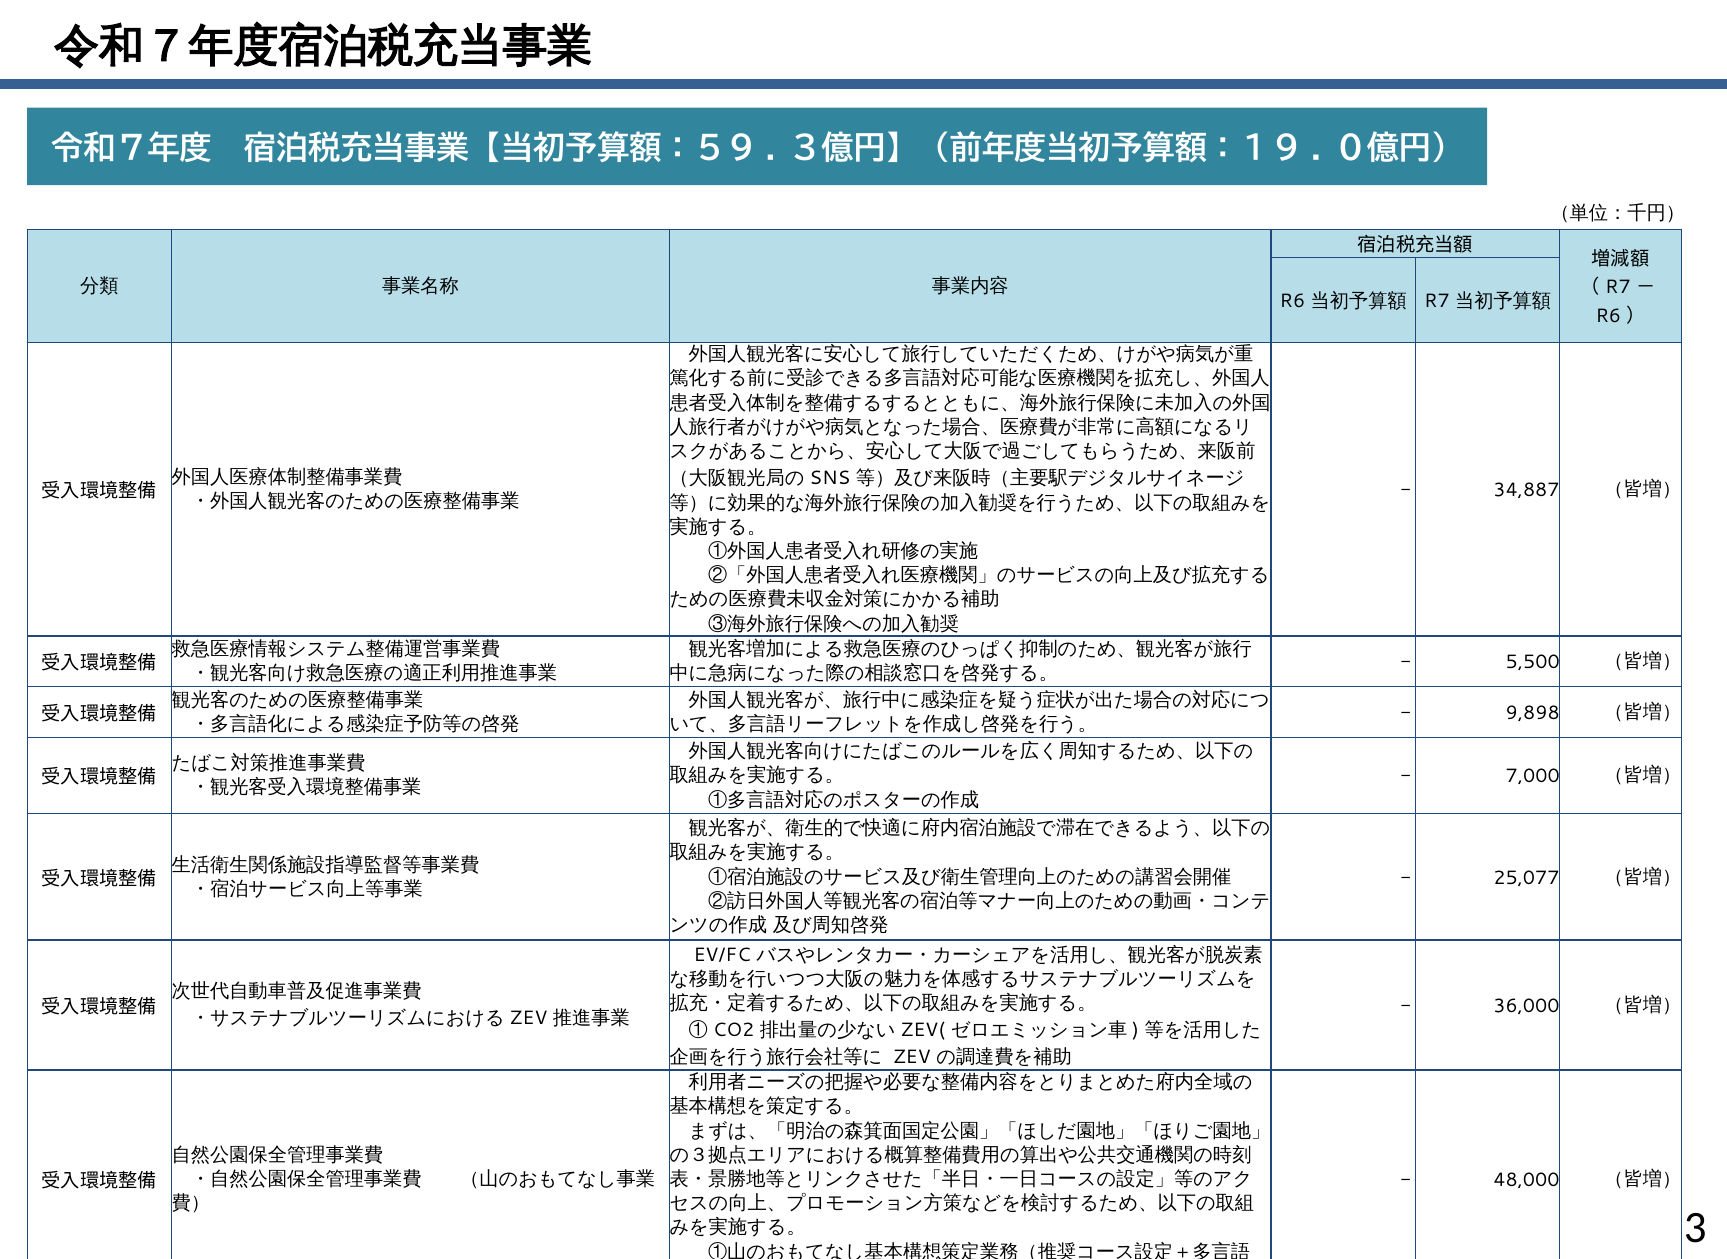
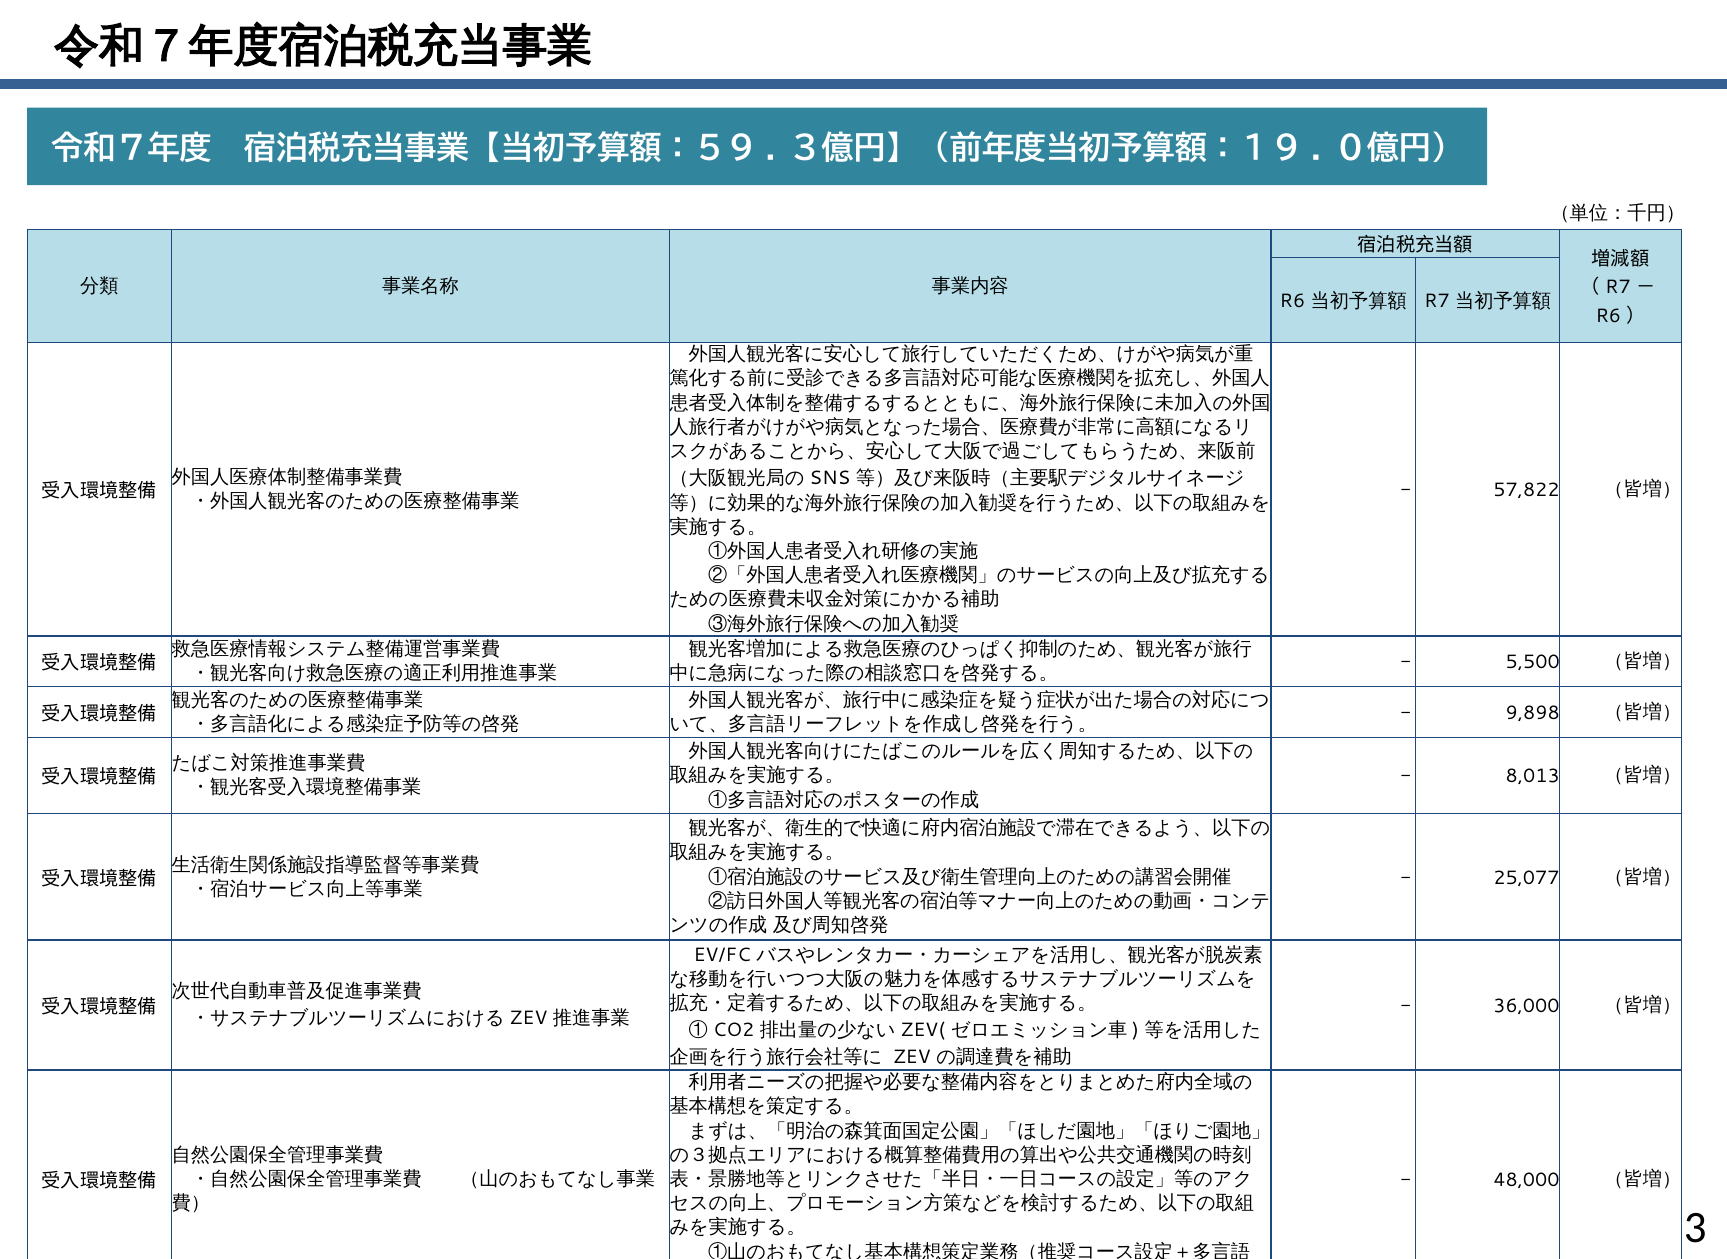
34,887: 34,887 -> 57,822 (1526, 490)
7,000: 7,000 -> 8,013 (1533, 776)
